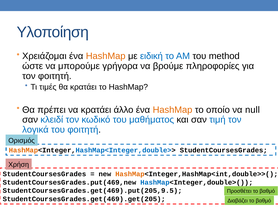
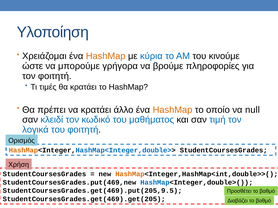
ειδική: ειδική -> κύρια (151, 56)
method: method -> κινούμε (224, 56)
